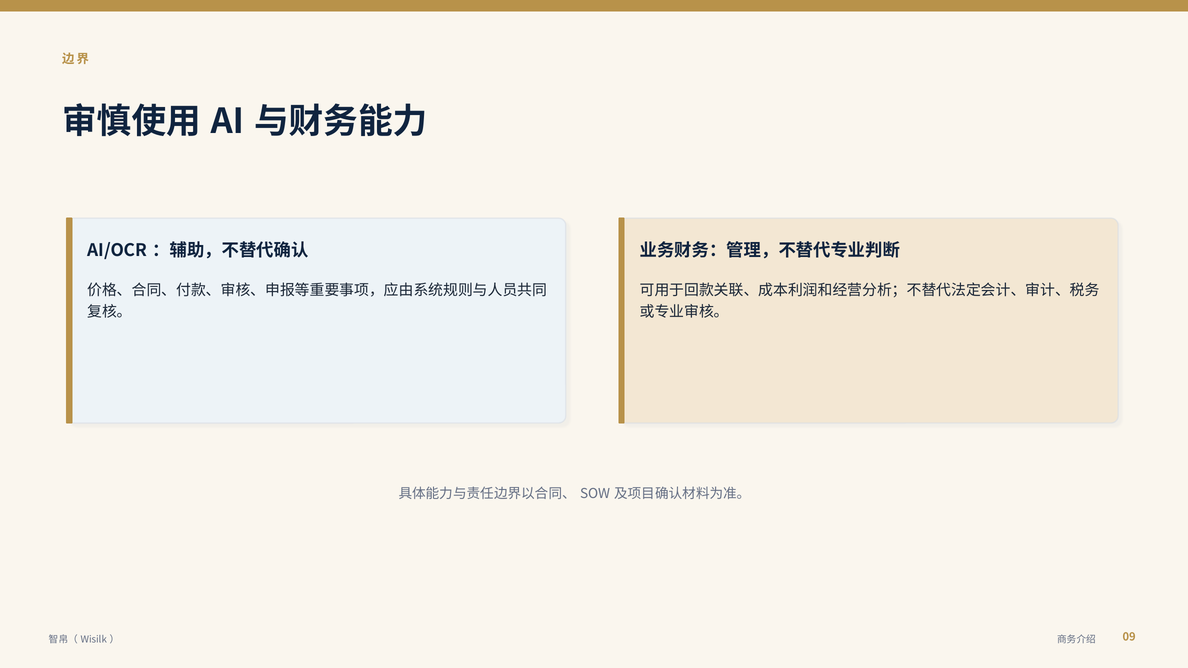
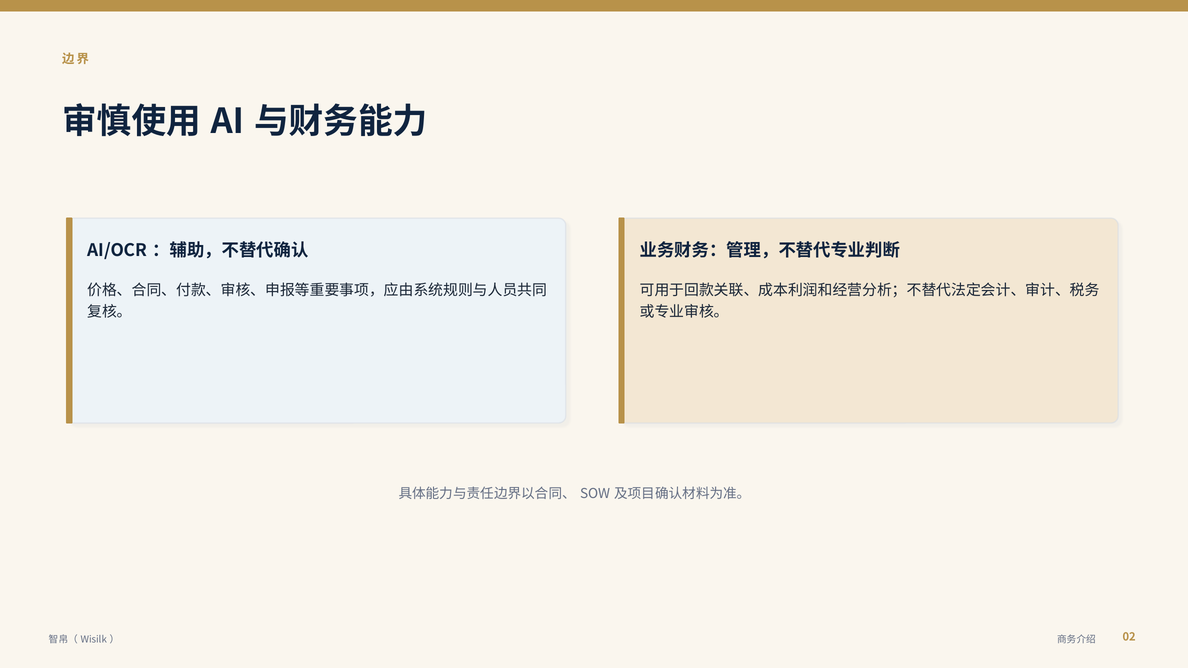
09: 09 -> 02 (1129, 637)
